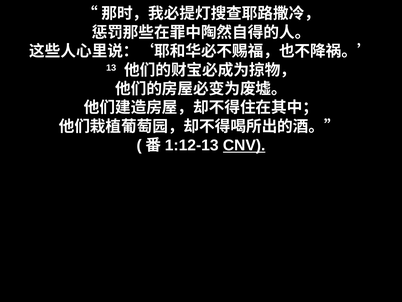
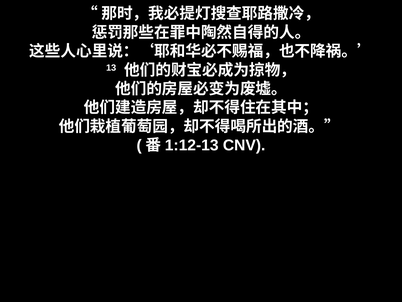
CNV underline: present -> none (244, 145)
